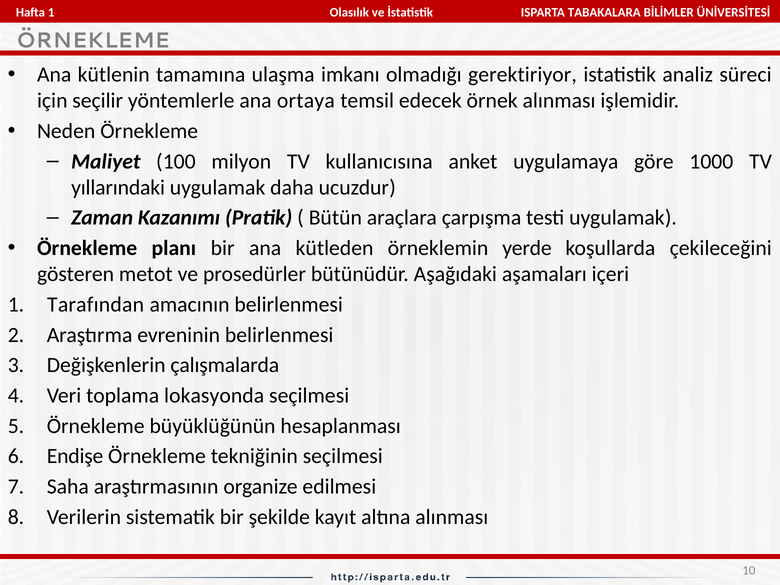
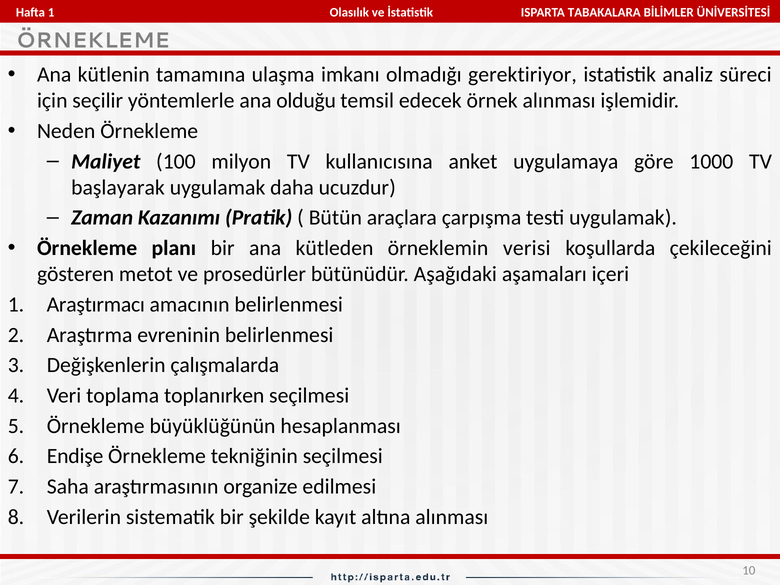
ortaya: ortaya -> olduğu (306, 101)
yıllarındaki: yıllarındaki -> başlayarak (118, 187)
yerde: yerde -> verisi (527, 248)
Tarafından: Tarafından -> Araştırmacı (96, 305)
lokasyonda: lokasyonda -> toplanırken (214, 396)
